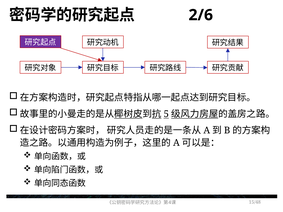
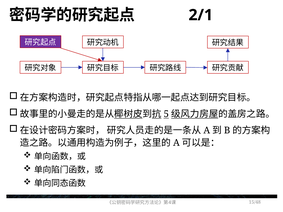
2/6: 2/6 -> 2/1 (201, 15)
